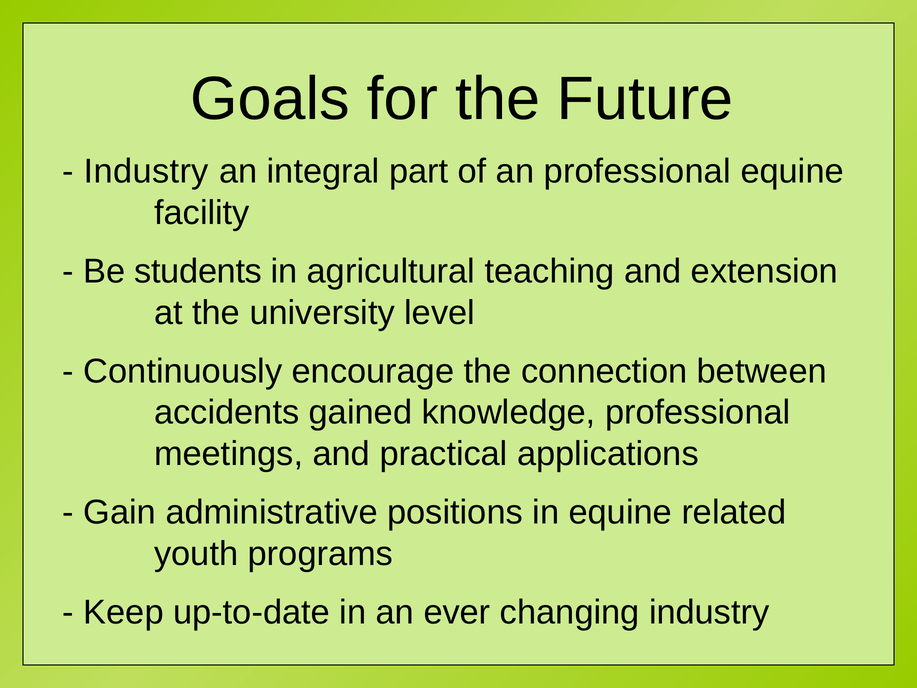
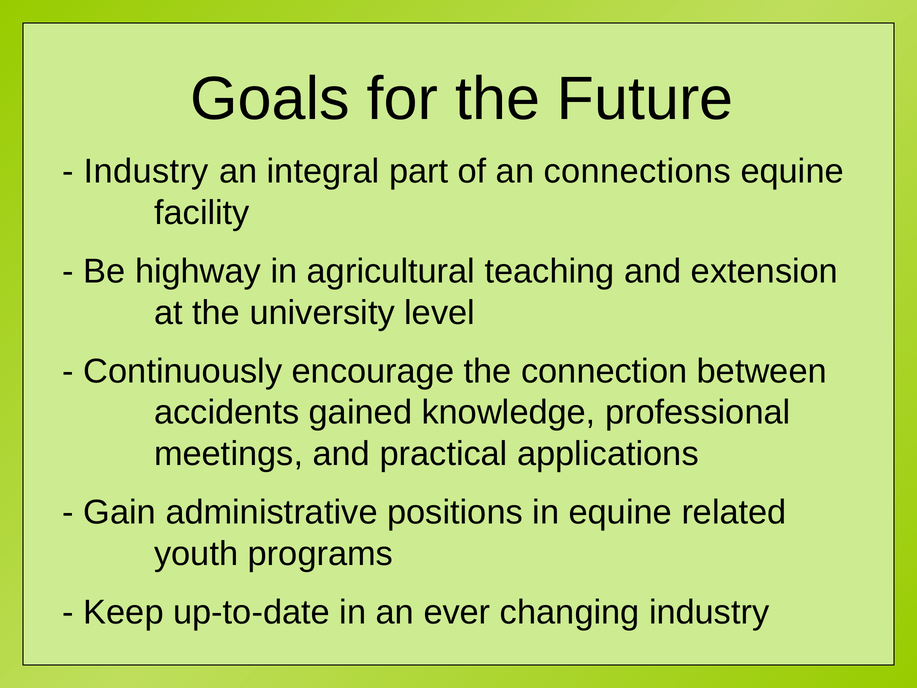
an professional: professional -> connections (637, 172)
students: students -> highway (198, 271)
